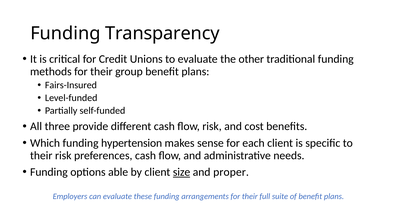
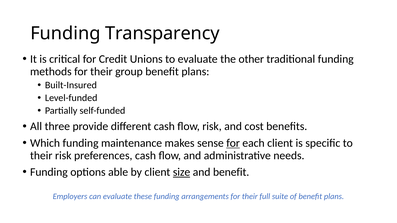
Fairs-Insured: Fairs-Insured -> Built-Insured (71, 85)
hypertension: hypertension -> maintenance (132, 143)
for underline: none -> present (233, 143)
and proper: proper -> benefit (231, 172)
